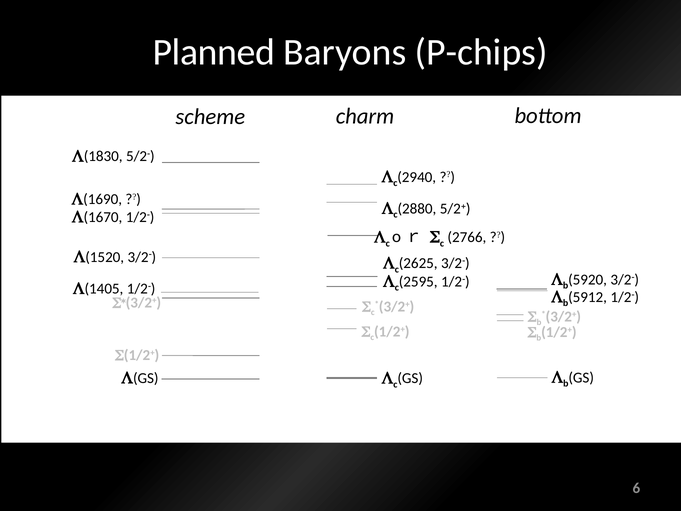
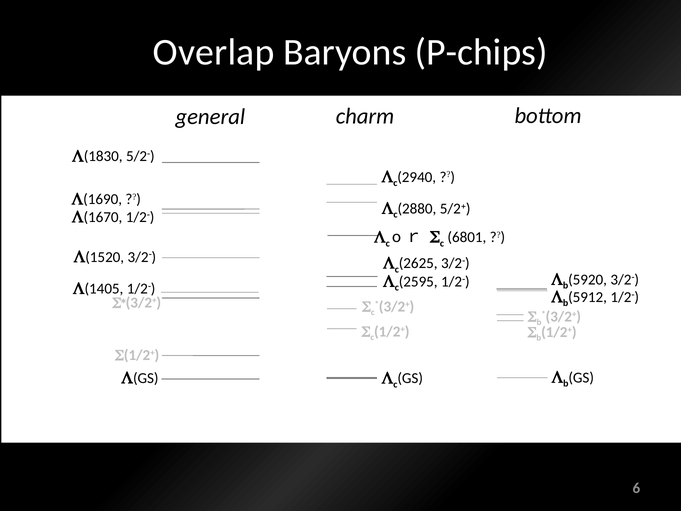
Planned: Planned -> Overlap (214, 52)
scheme: scheme -> general (210, 117)
2766: 2766 -> 6801 (467, 237)
